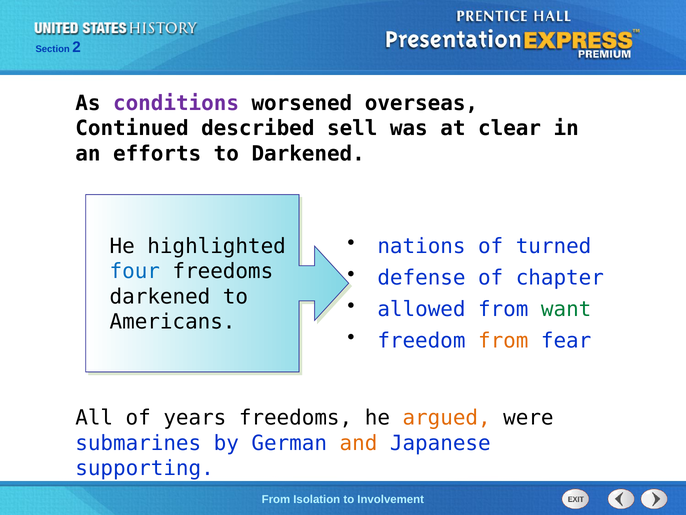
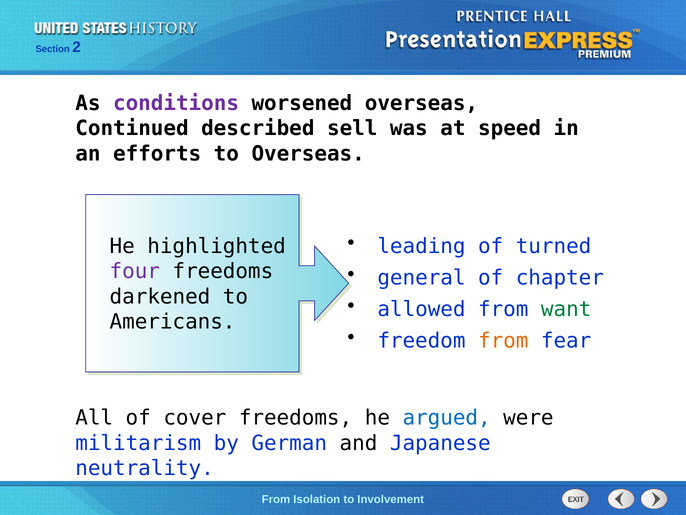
clear: clear -> speed (510, 128)
to Darkened: Darkened -> Overseas (308, 153)
nations: nations -> leading (421, 246)
four colour: blue -> purple (135, 271)
defense: defense -> general (421, 278)
years: years -> cover (195, 418)
argued colour: orange -> blue (447, 418)
submarines: submarines -> militarism (138, 443)
and colour: orange -> black (358, 443)
supporting: supporting -> neutrality (145, 468)
